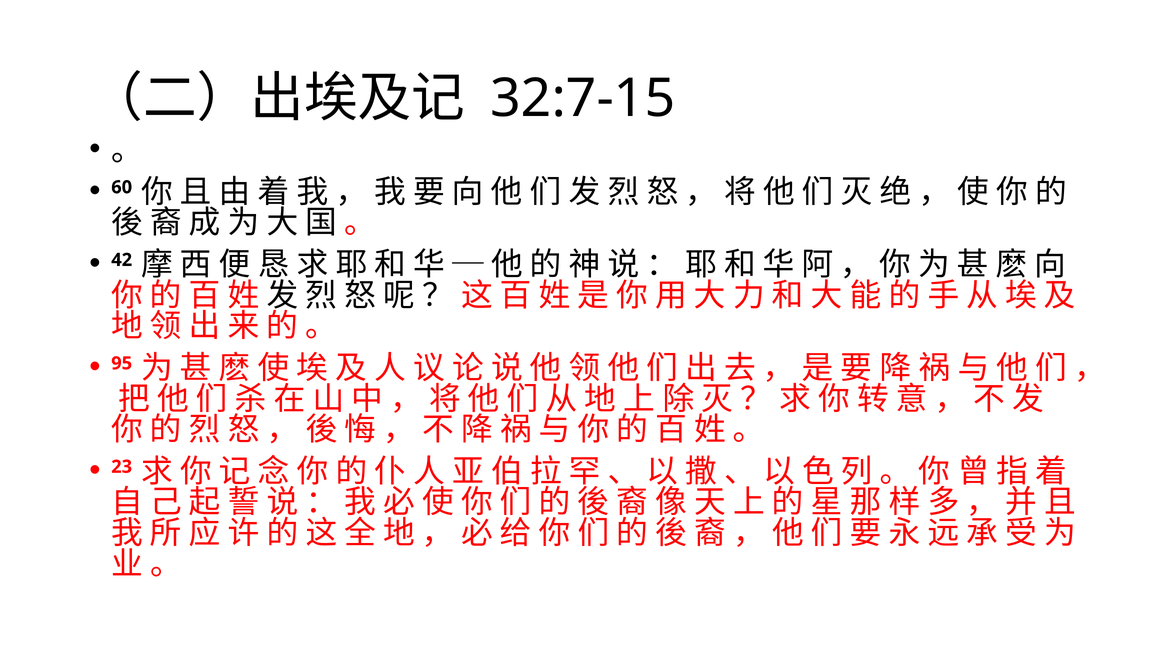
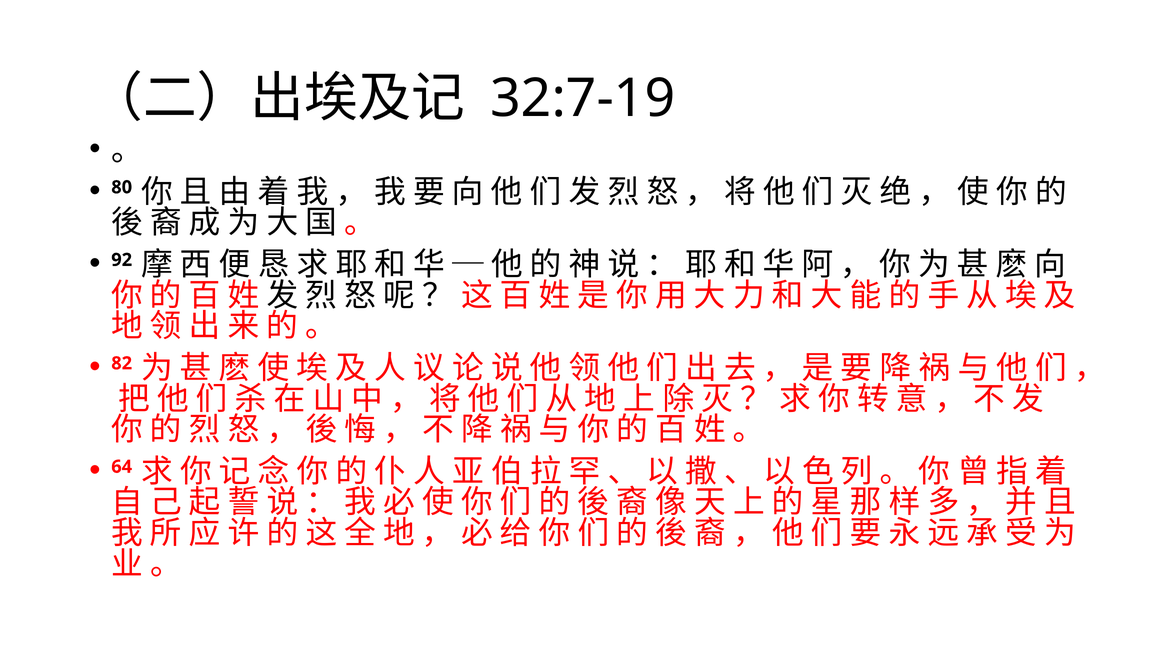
32:7-15: 32:7-15 -> 32:7-19 (583, 98)
60: 60 -> 80 (122, 187)
42: 42 -> 92 (122, 260)
95: 95 -> 82 (122, 363)
23: 23 -> 64 (122, 467)
